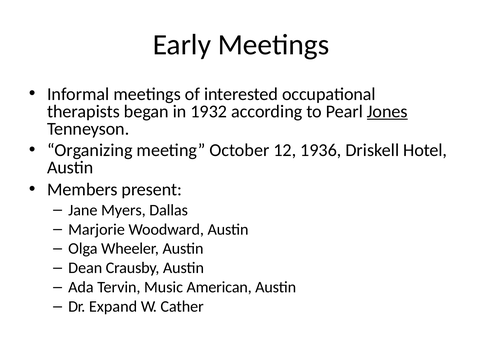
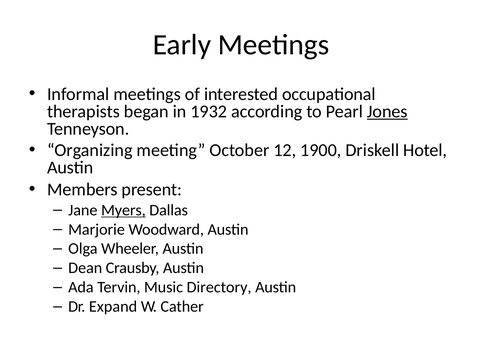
1936: 1936 -> 1900 (321, 150)
Myers underline: none -> present (123, 210)
American: American -> Directory (219, 288)
